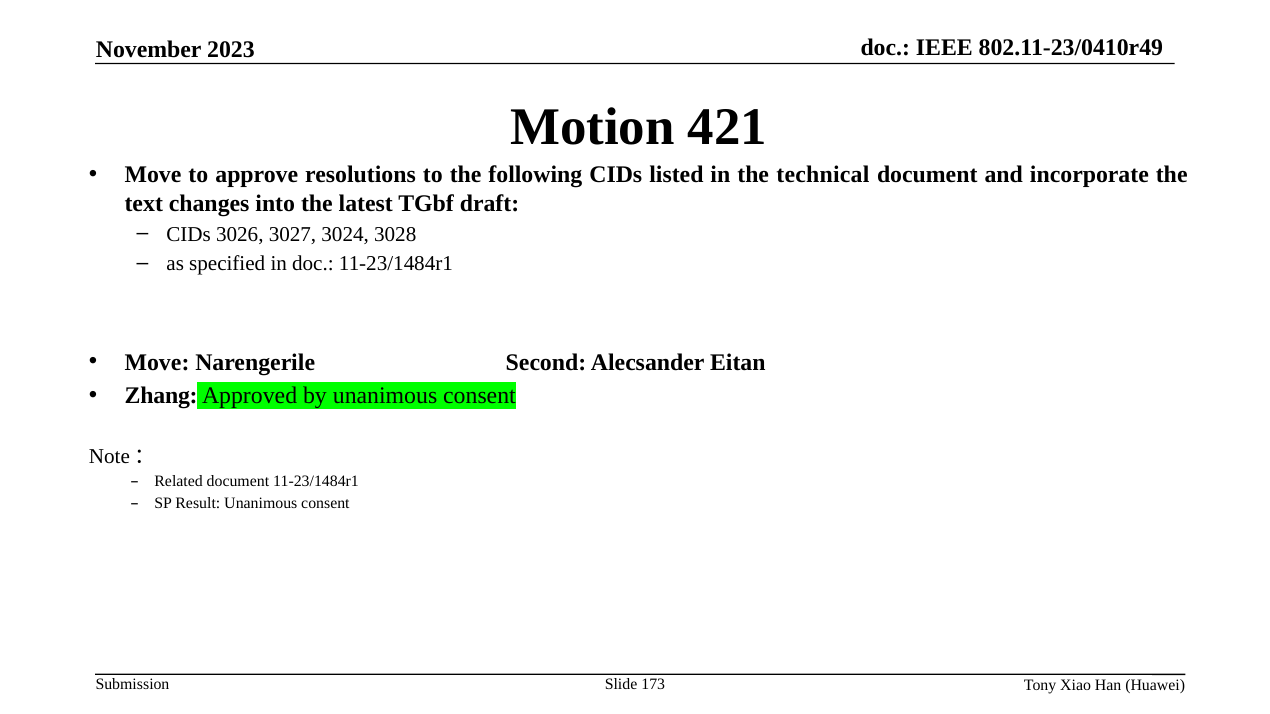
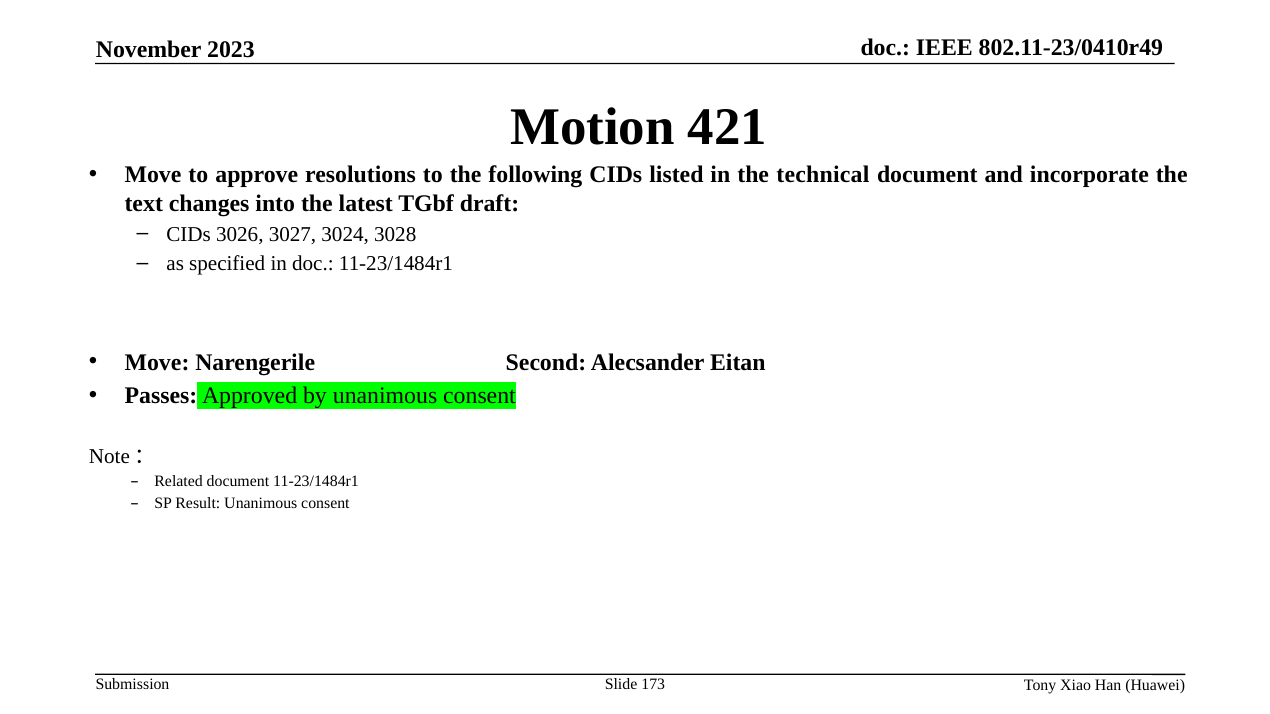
Zhang: Zhang -> Passes (161, 396)
